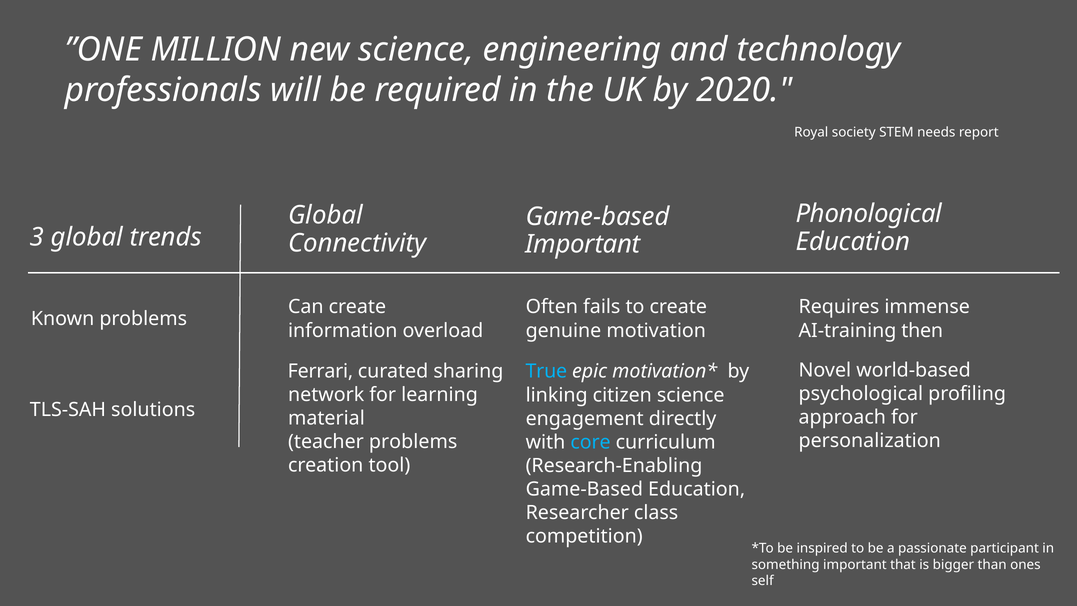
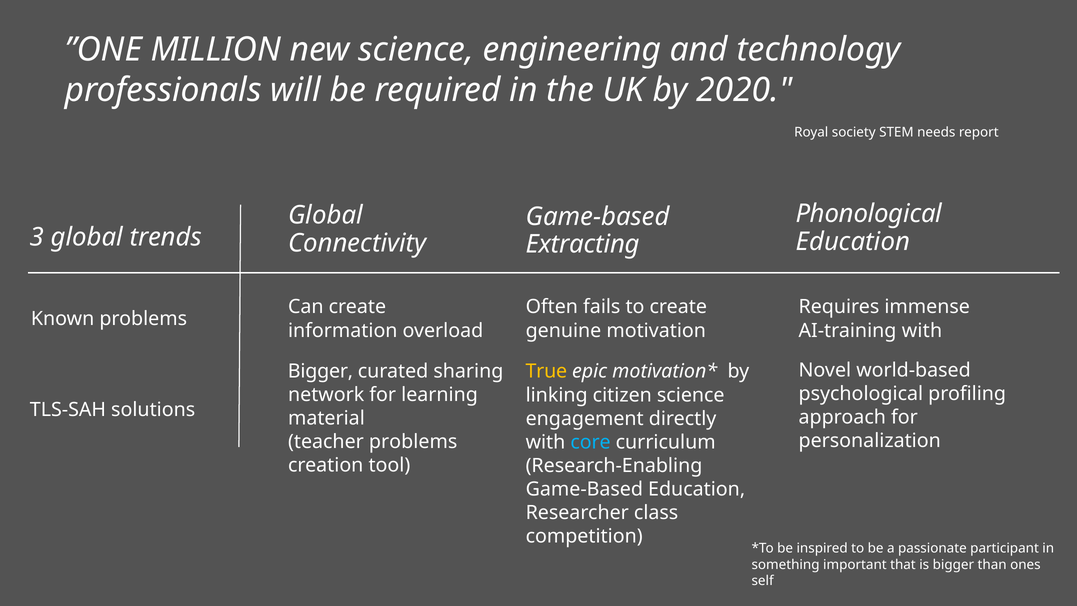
Important: Important -> Extracting (583, 244)
AI-training then: then -> with (922, 330)
Ferrari: Ferrari -> Bigger (320, 371)
True colour: light blue -> yellow (546, 371)
